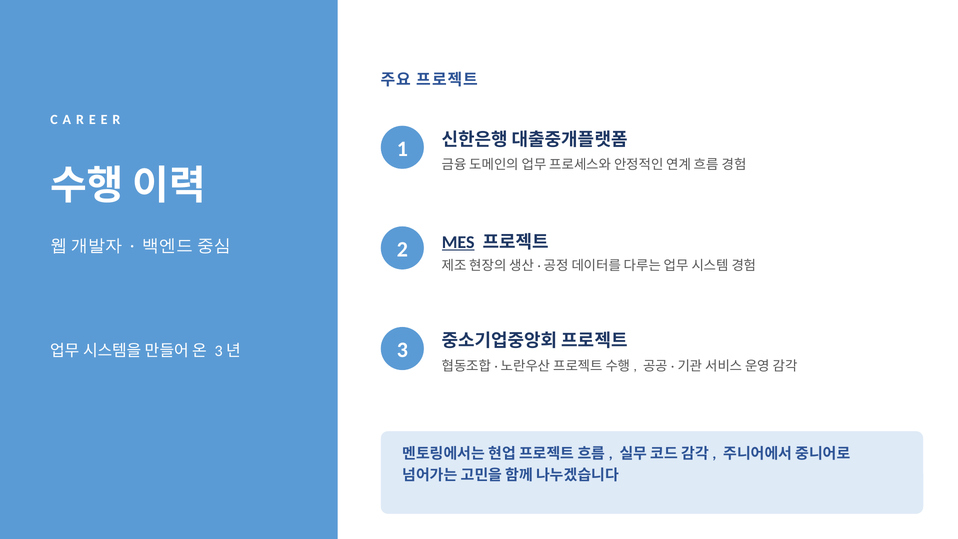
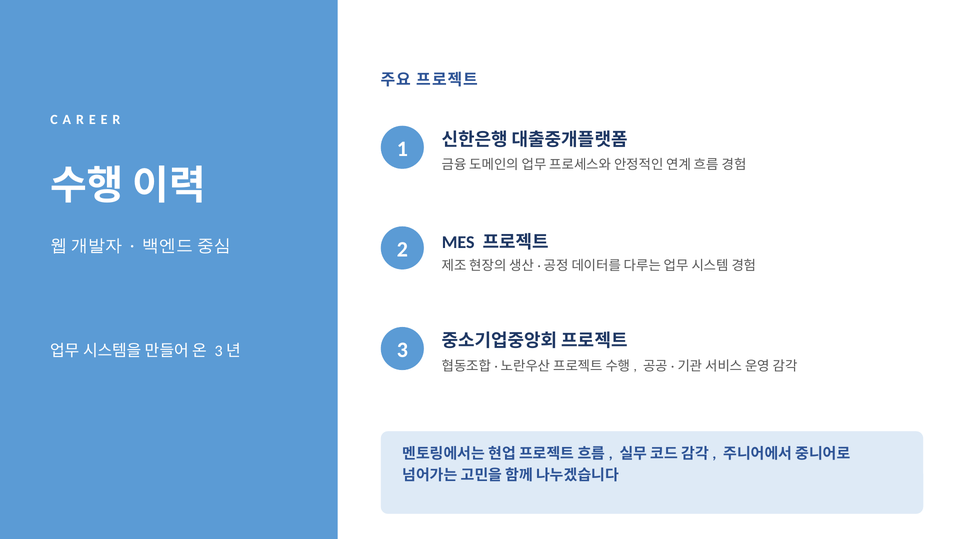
MES underline: present -> none (458, 242)
